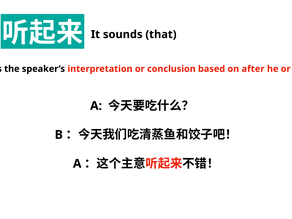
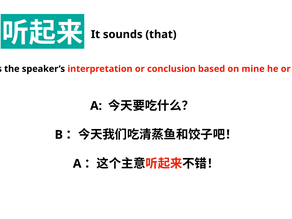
after: after -> mine (253, 69)
